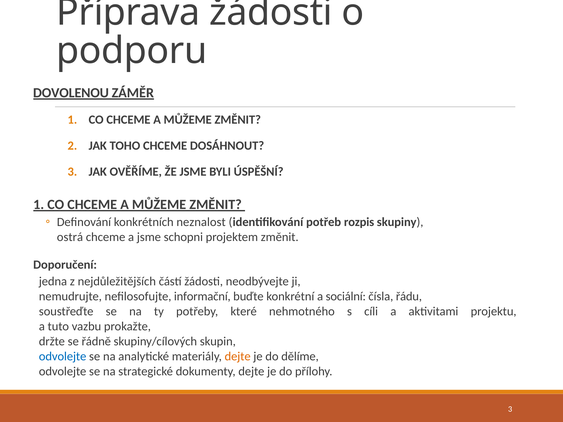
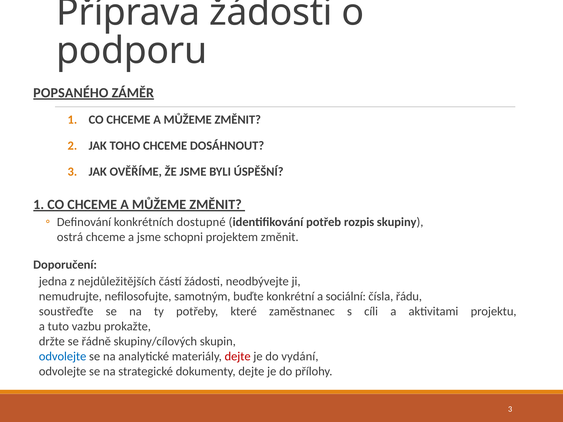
DOVOLENOU: DOVOLENOU -> POPSANÉHO (71, 93)
neznalost: neznalost -> dostupné (201, 222)
informační: informační -> samotným (202, 296)
nehmotného: nehmotného -> zaměstnanec (302, 311)
dejte colour: orange -> red (238, 356)
dělíme: dělíme -> vydání (300, 356)
